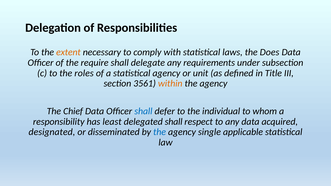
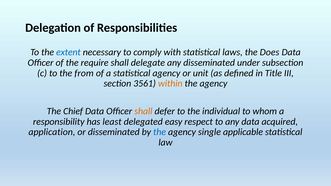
extent colour: orange -> blue (68, 52)
any requirements: requirements -> disseminated (209, 63)
roles: roles -> from (84, 73)
shall colour: blue -> orange (143, 111)
delegated shall: shall -> easy (174, 122)
designated: designated -> application (52, 132)
